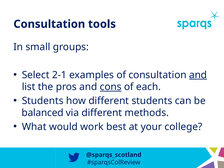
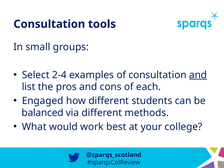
2-1: 2-1 -> 2-4 (59, 75)
cons underline: present -> none (111, 87)
Students: Students -> Engaged (43, 101)
